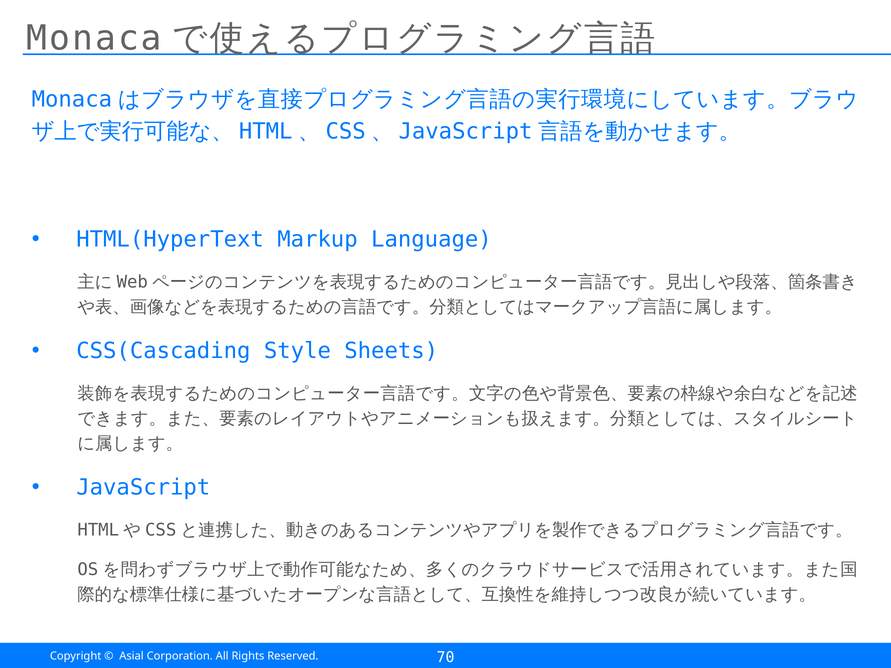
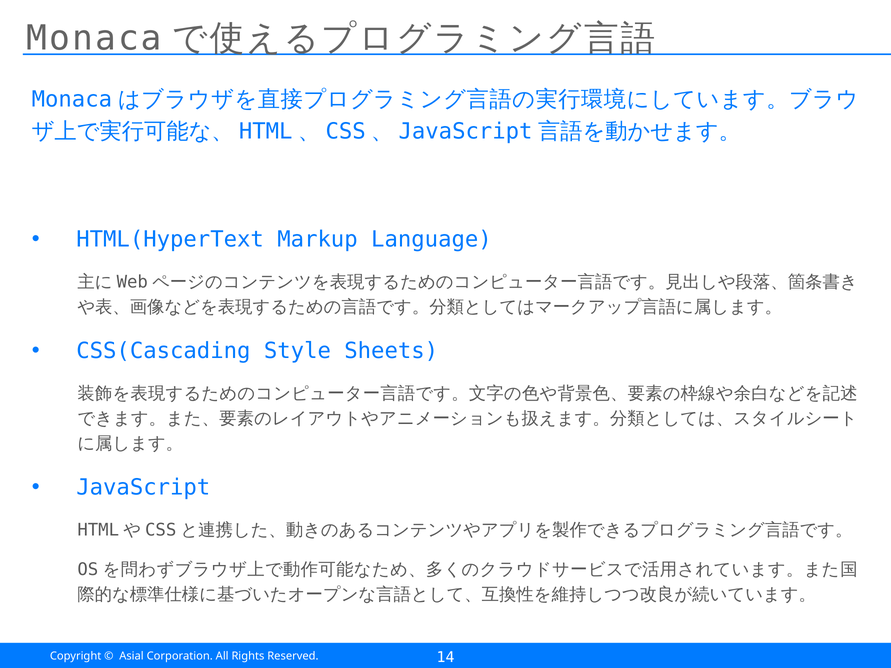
70: 70 -> 14 (446, 658)
